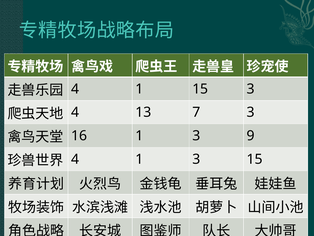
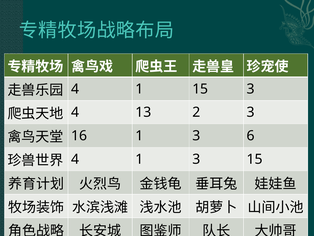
7: 7 -> 2 (196, 112)
9: 9 -> 6 (251, 136)
